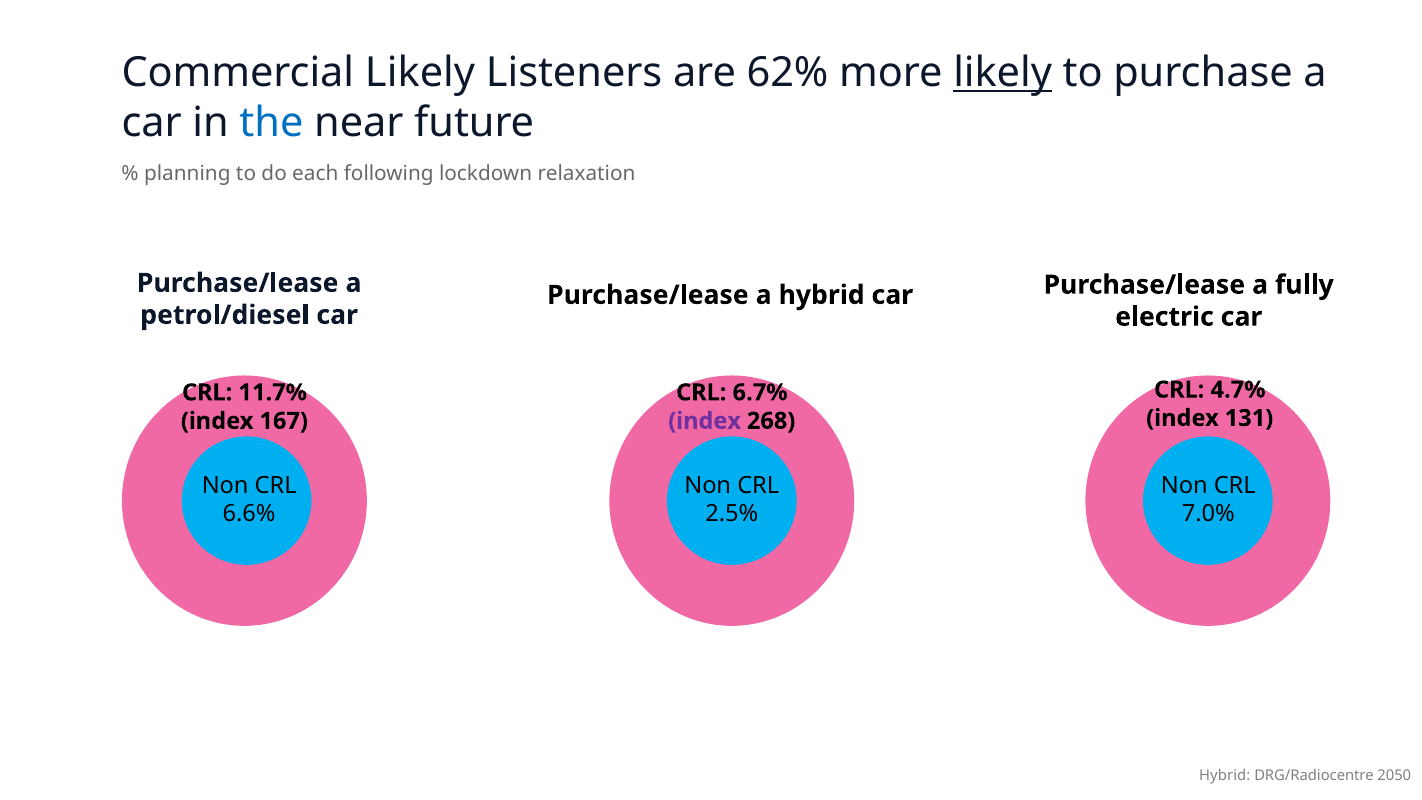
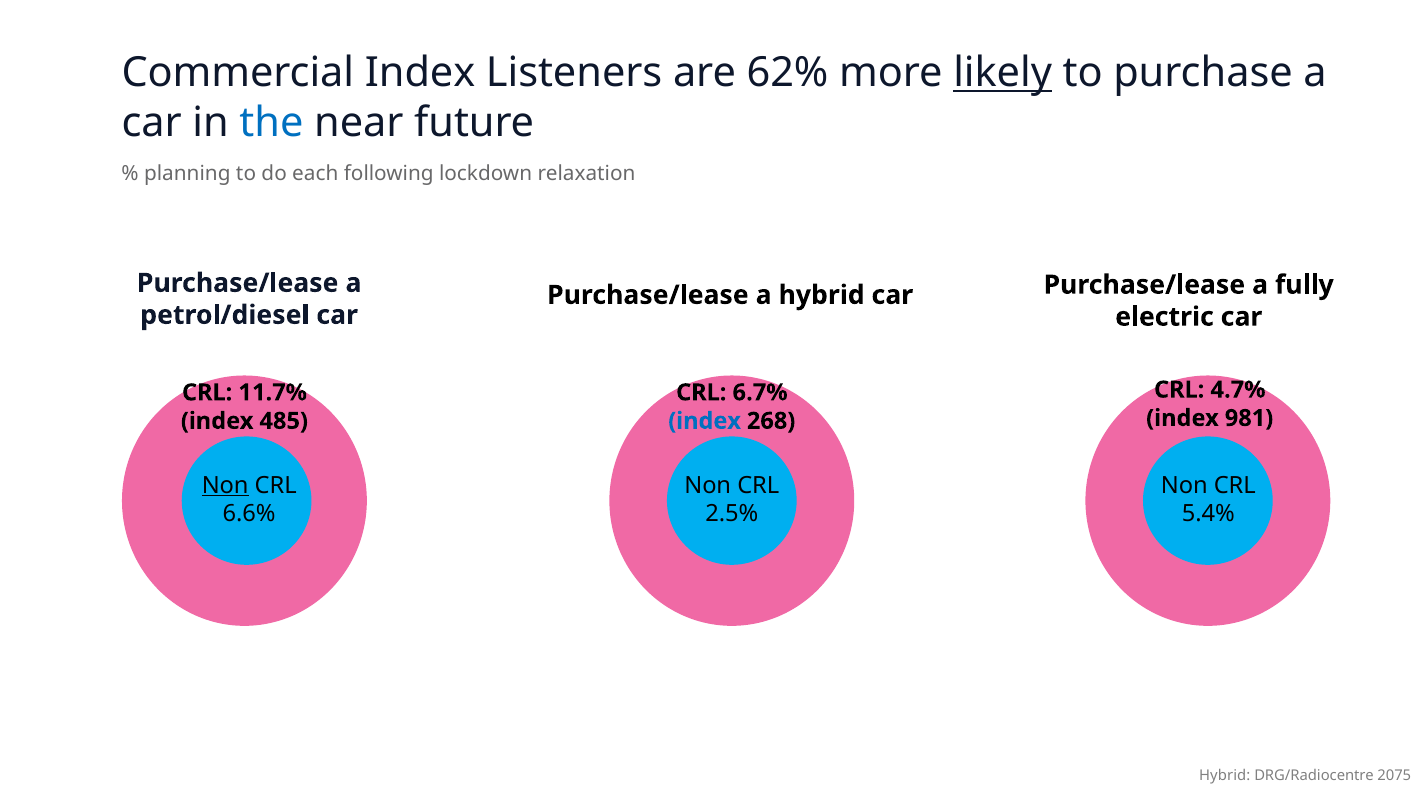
Commercial Likely: Likely -> Index (420, 73)
131: 131 -> 981 (1249, 418)
167: 167 -> 485 (284, 421)
index colour: purple -> blue (705, 421)
Non underline: none -> present (225, 485)
7.0%: 7.0% -> 5.4% (1208, 514)
2050: 2050 -> 2075 (1394, 775)
